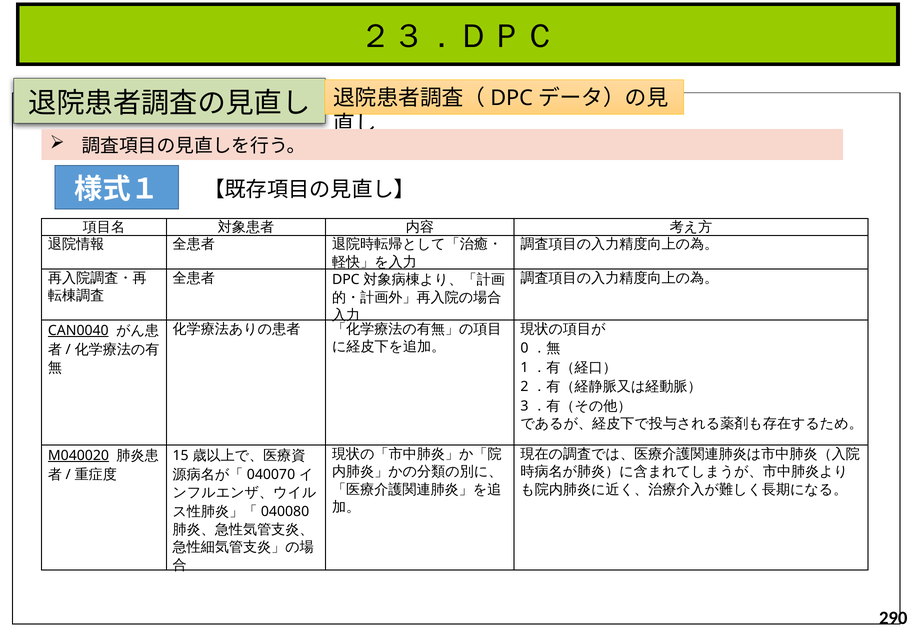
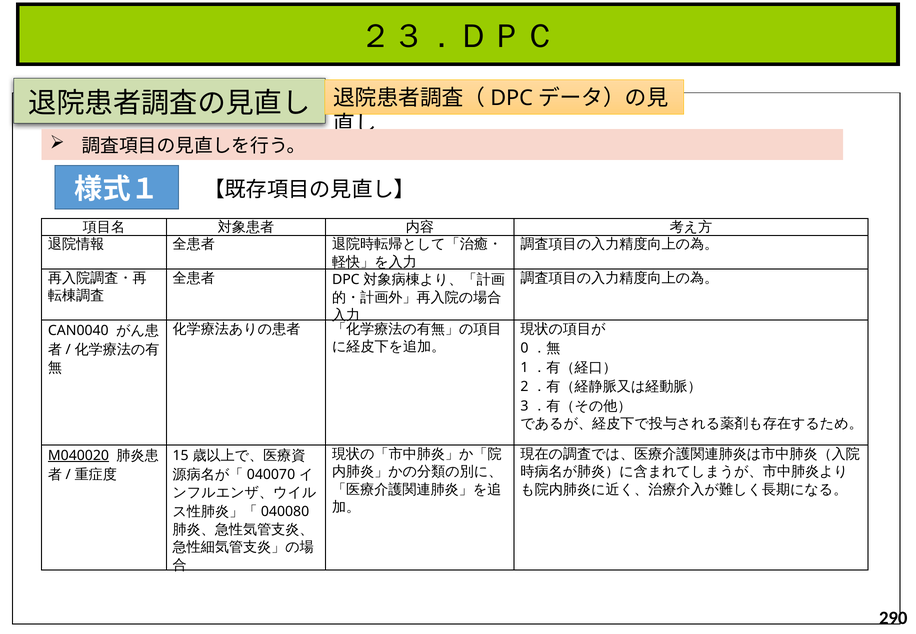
CAN0040 underline: present -> none (78, 331)
